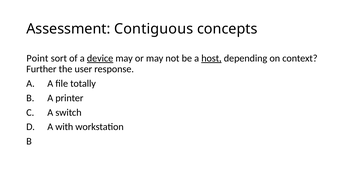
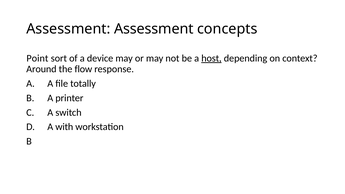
Assessment Contiguous: Contiguous -> Assessment (154, 29)
device underline: present -> none (100, 58)
Further: Further -> Around (41, 69)
user: user -> flow (83, 69)
